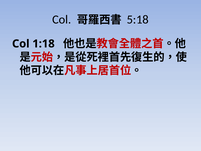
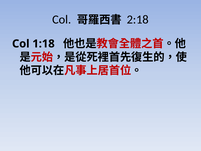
5:18: 5:18 -> 2:18 (138, 19)
